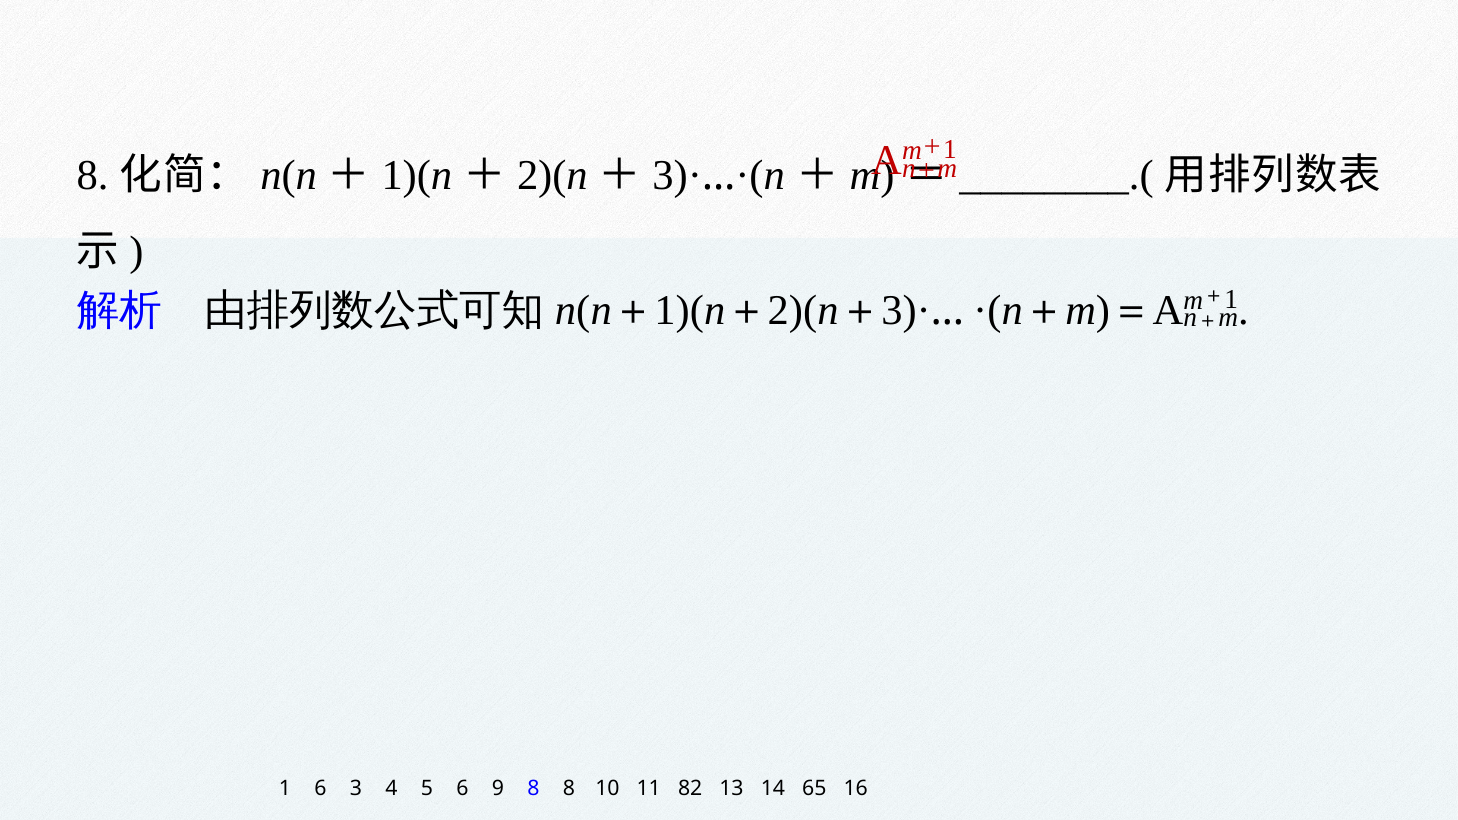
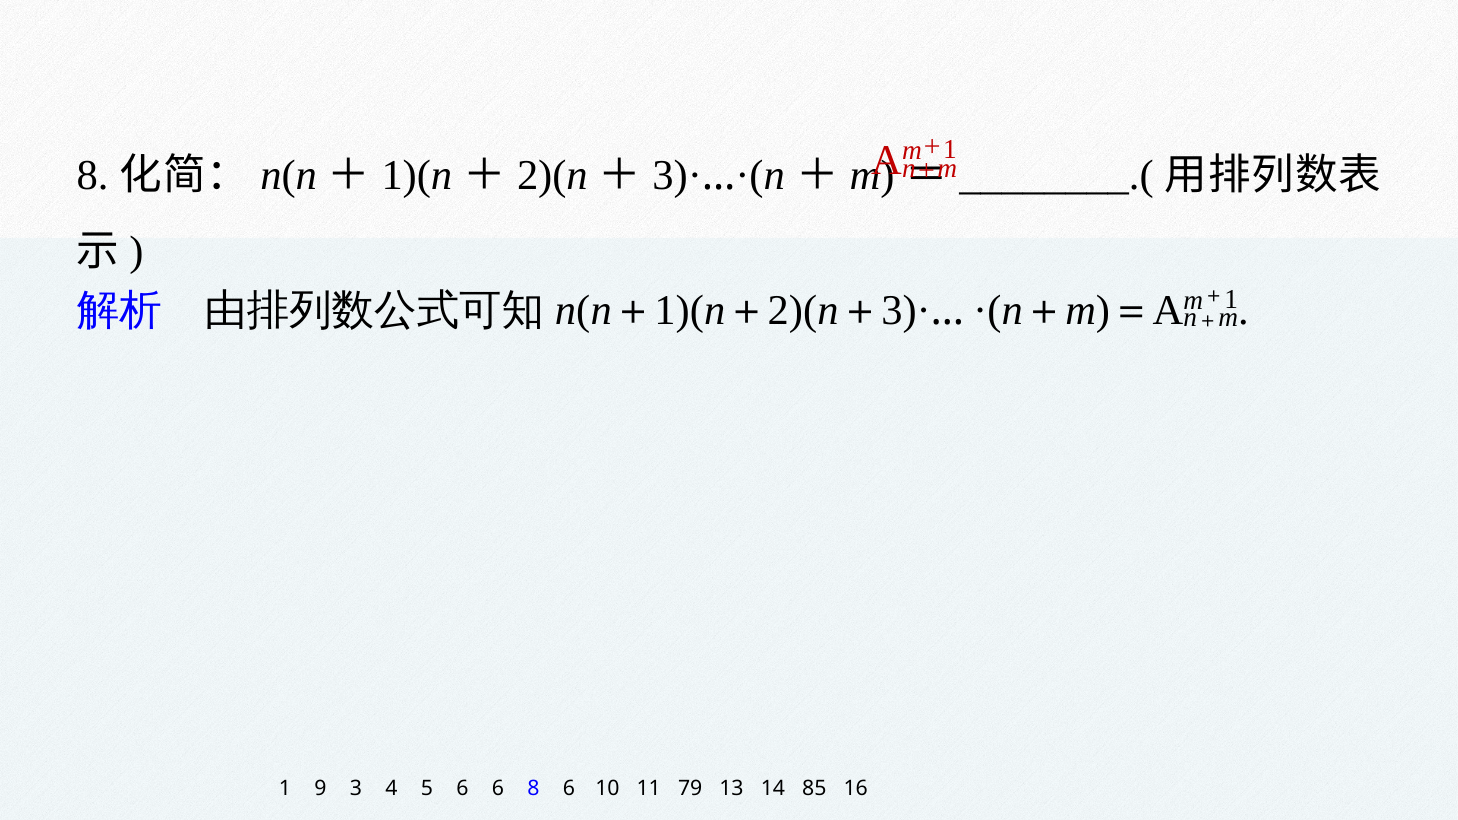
1 6: 6 -> 9 (320, 788)
6 9: 9 -> 6 (498, 788)
8 8: 8 -> 6 (569, 788)
82: 82 -> 79 (690, 788)
65: 65 -> 85 (814, 788)
